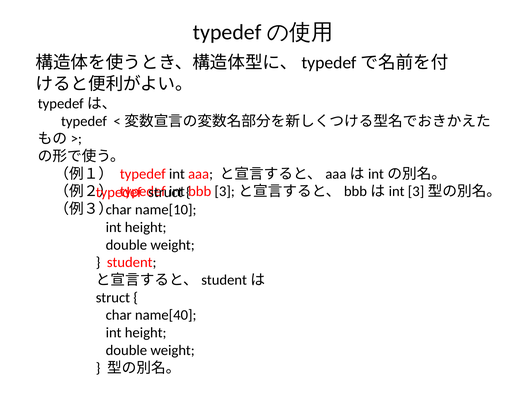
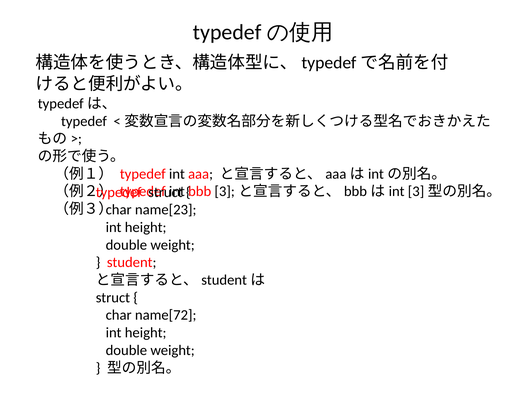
name[10: name[10 -> name[23 (166, 210)
name[40: name[40 -> name[72 (166, 315)
